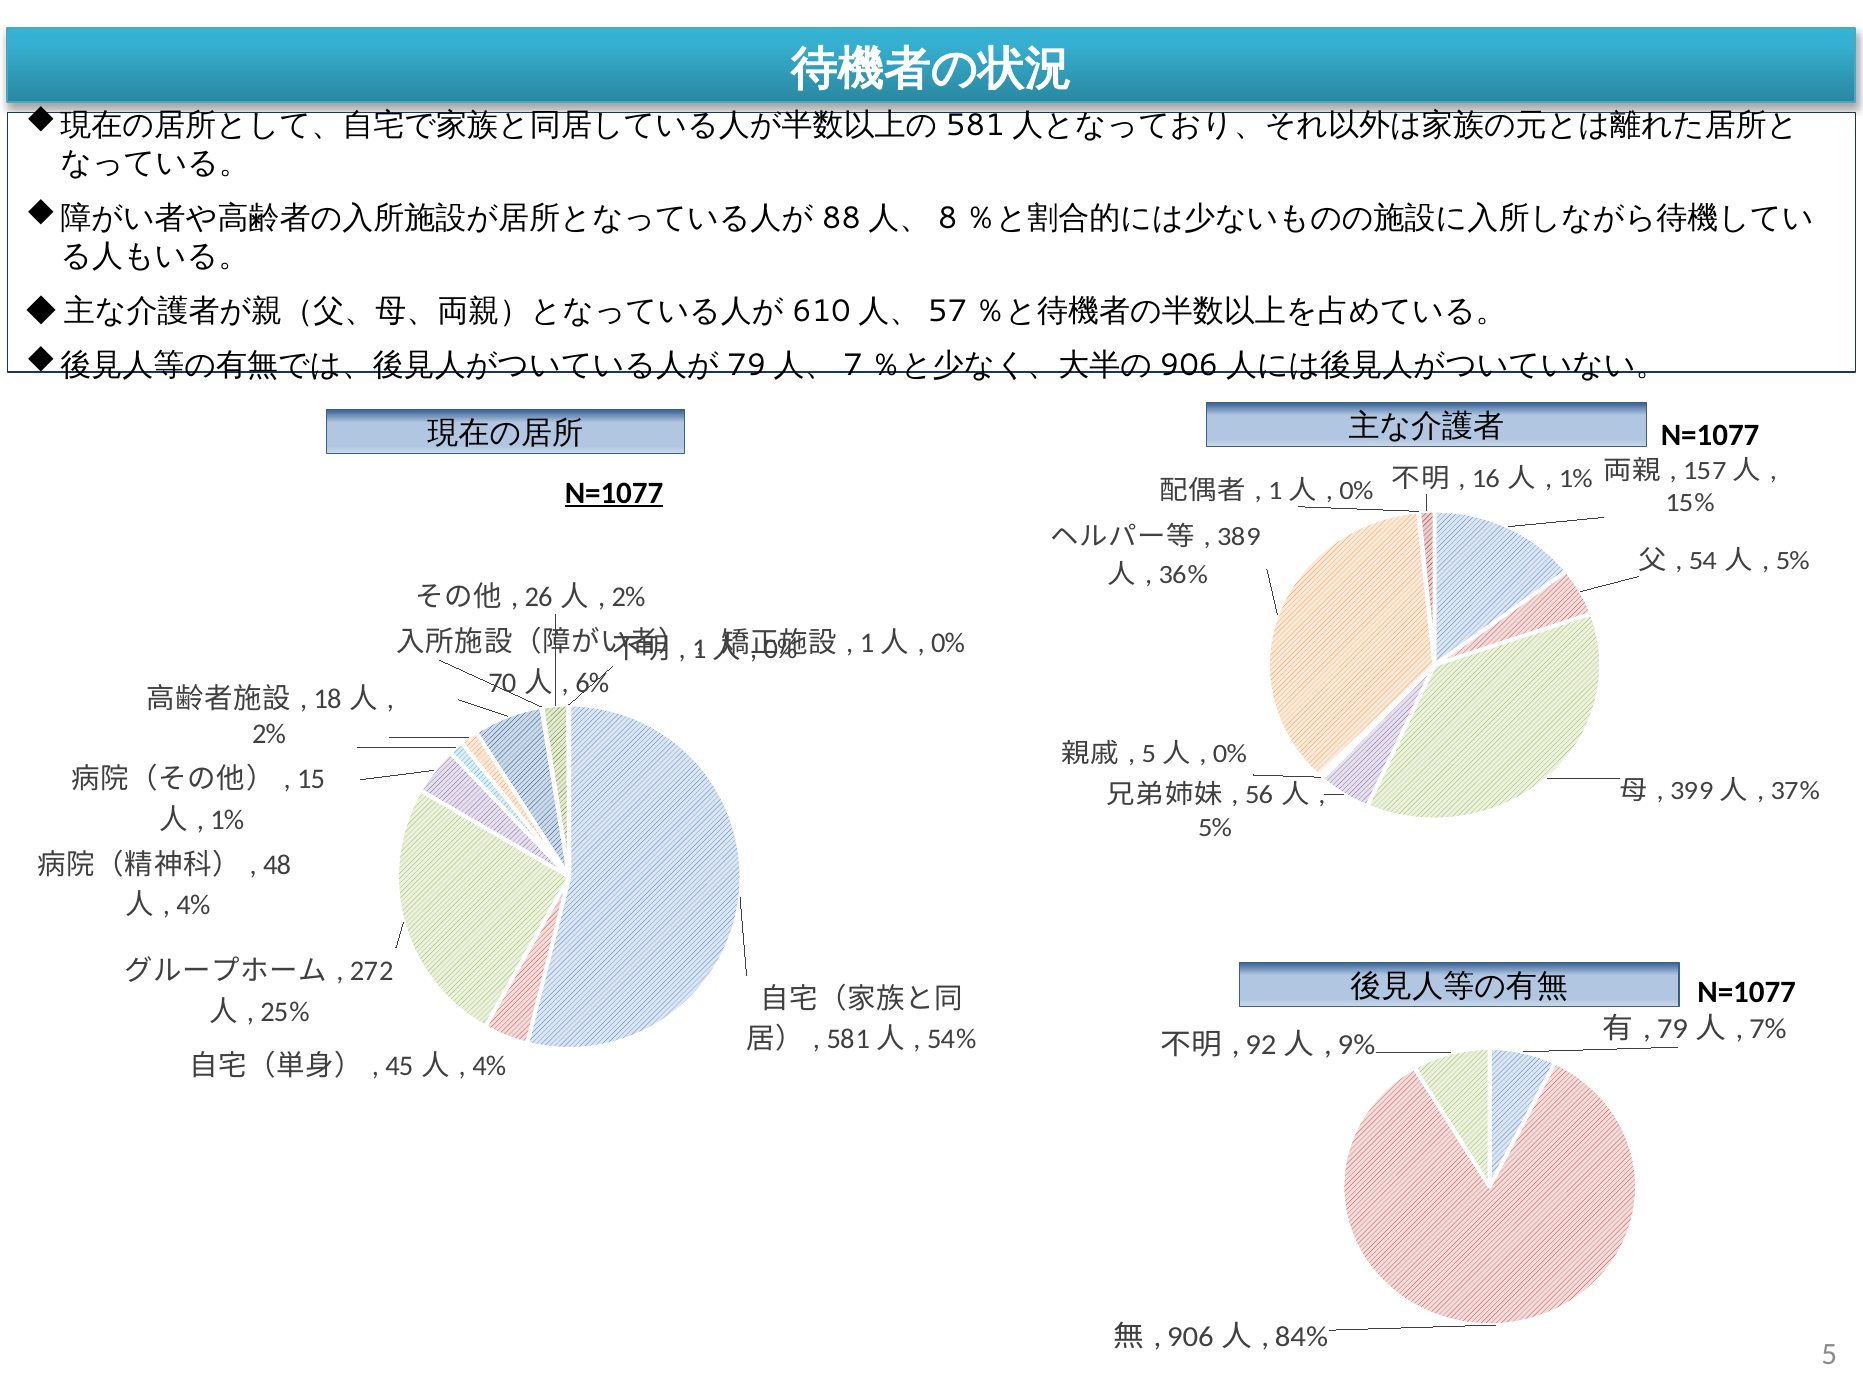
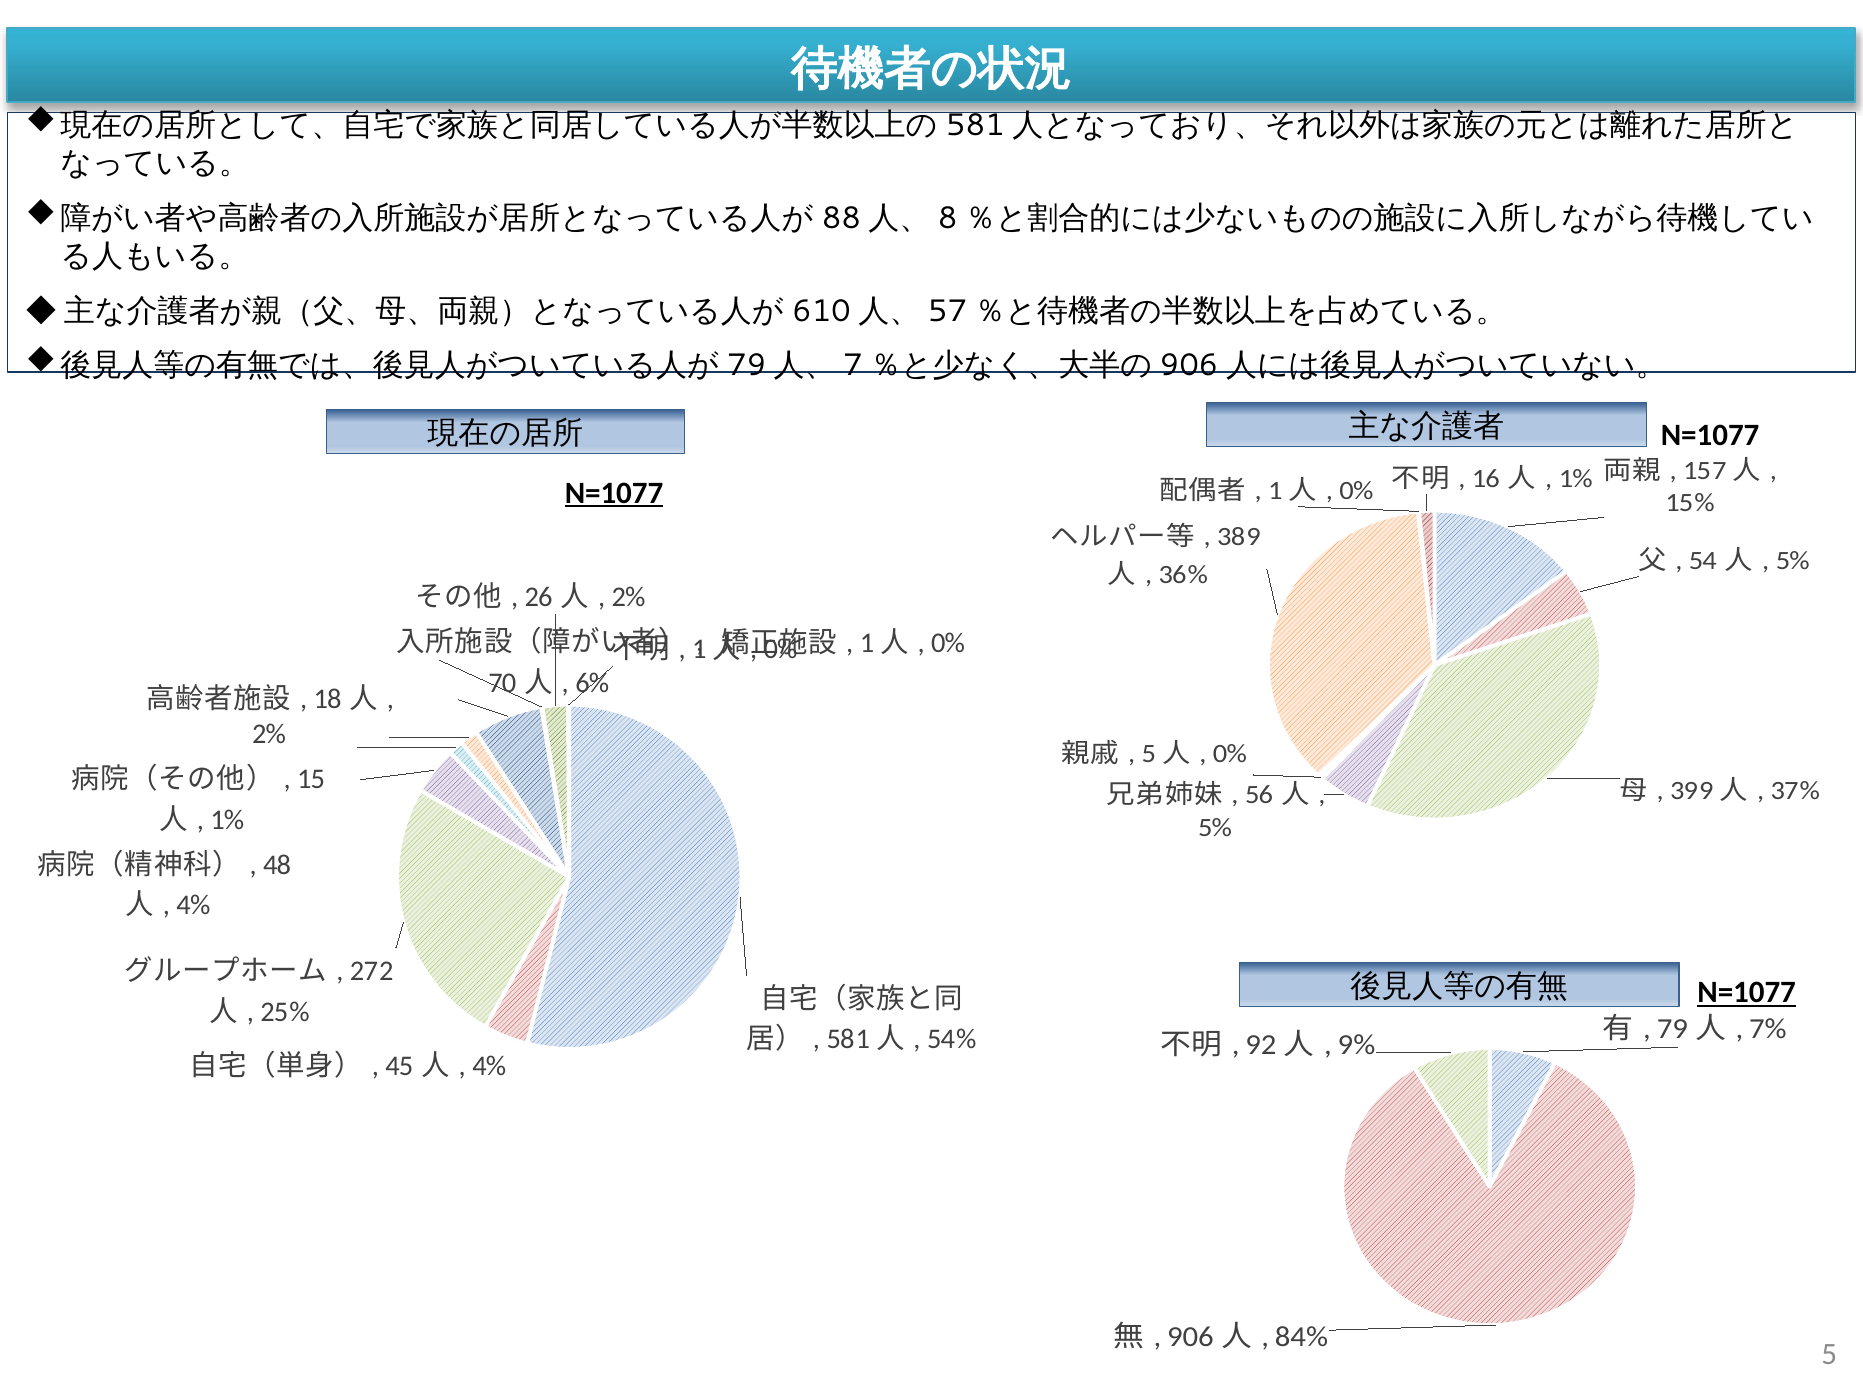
N=1077 underline: none -> present (1747, 993)
